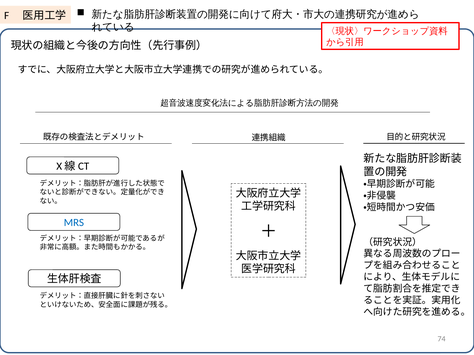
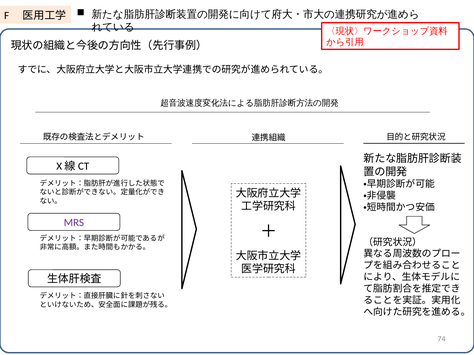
MRS colour: blue -> purple (74, 223)
